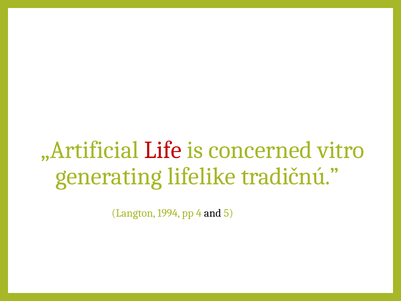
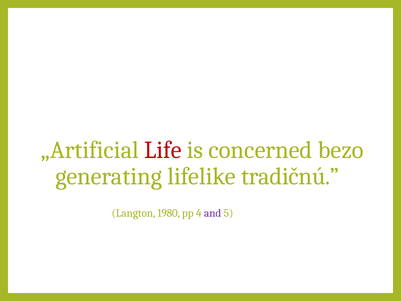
vitro: vitro -> bezo (341, 150)
1994: 1994 -> 1980 (169, 213)
and colour: black -> purple (213, 213)
